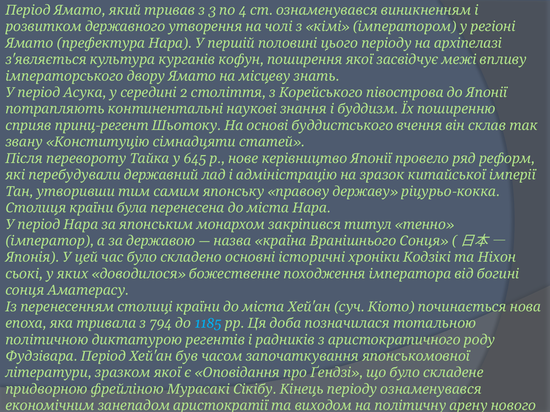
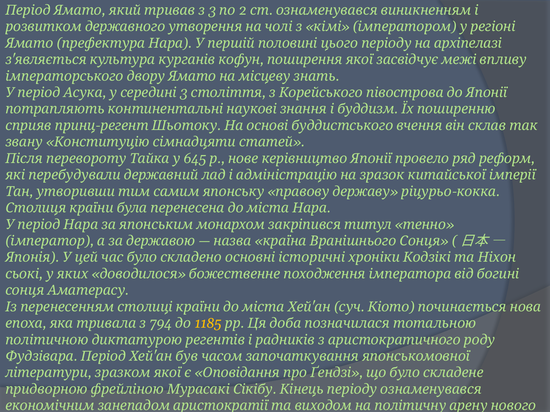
4: 4 -> 2 (243, 10)
2: 2 -> 3 (184, 93)
1185 colour: light blue -> yellow (208, 324)
